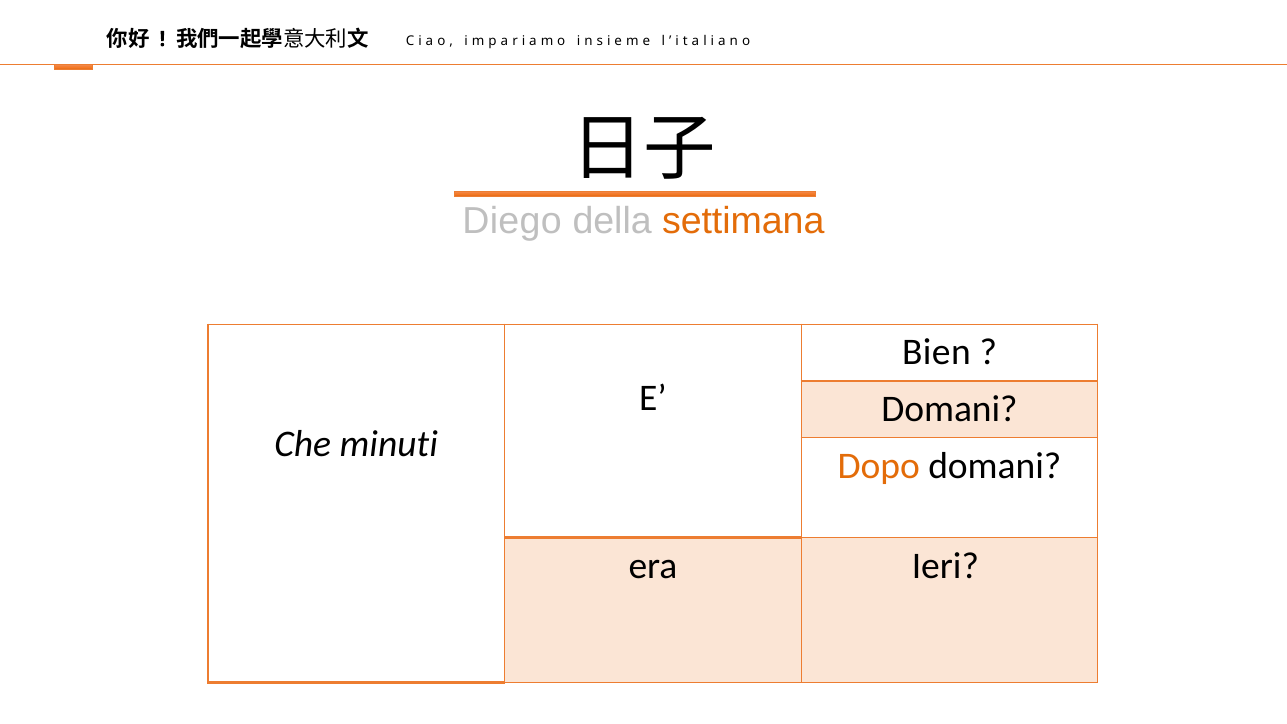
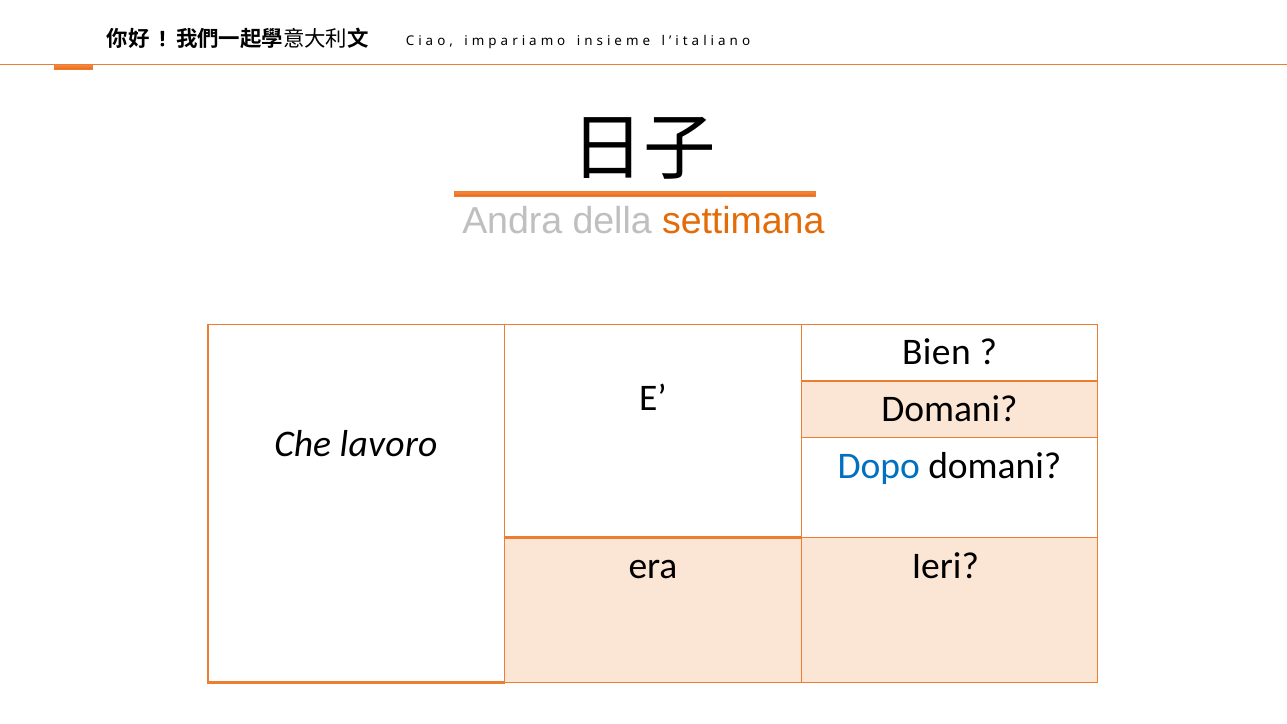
Diego: Diego -> Andra (512, 221)
minuti: minuti -> lavoro (389, 444)
Dopo colour: orange -> blue (879, 466)
